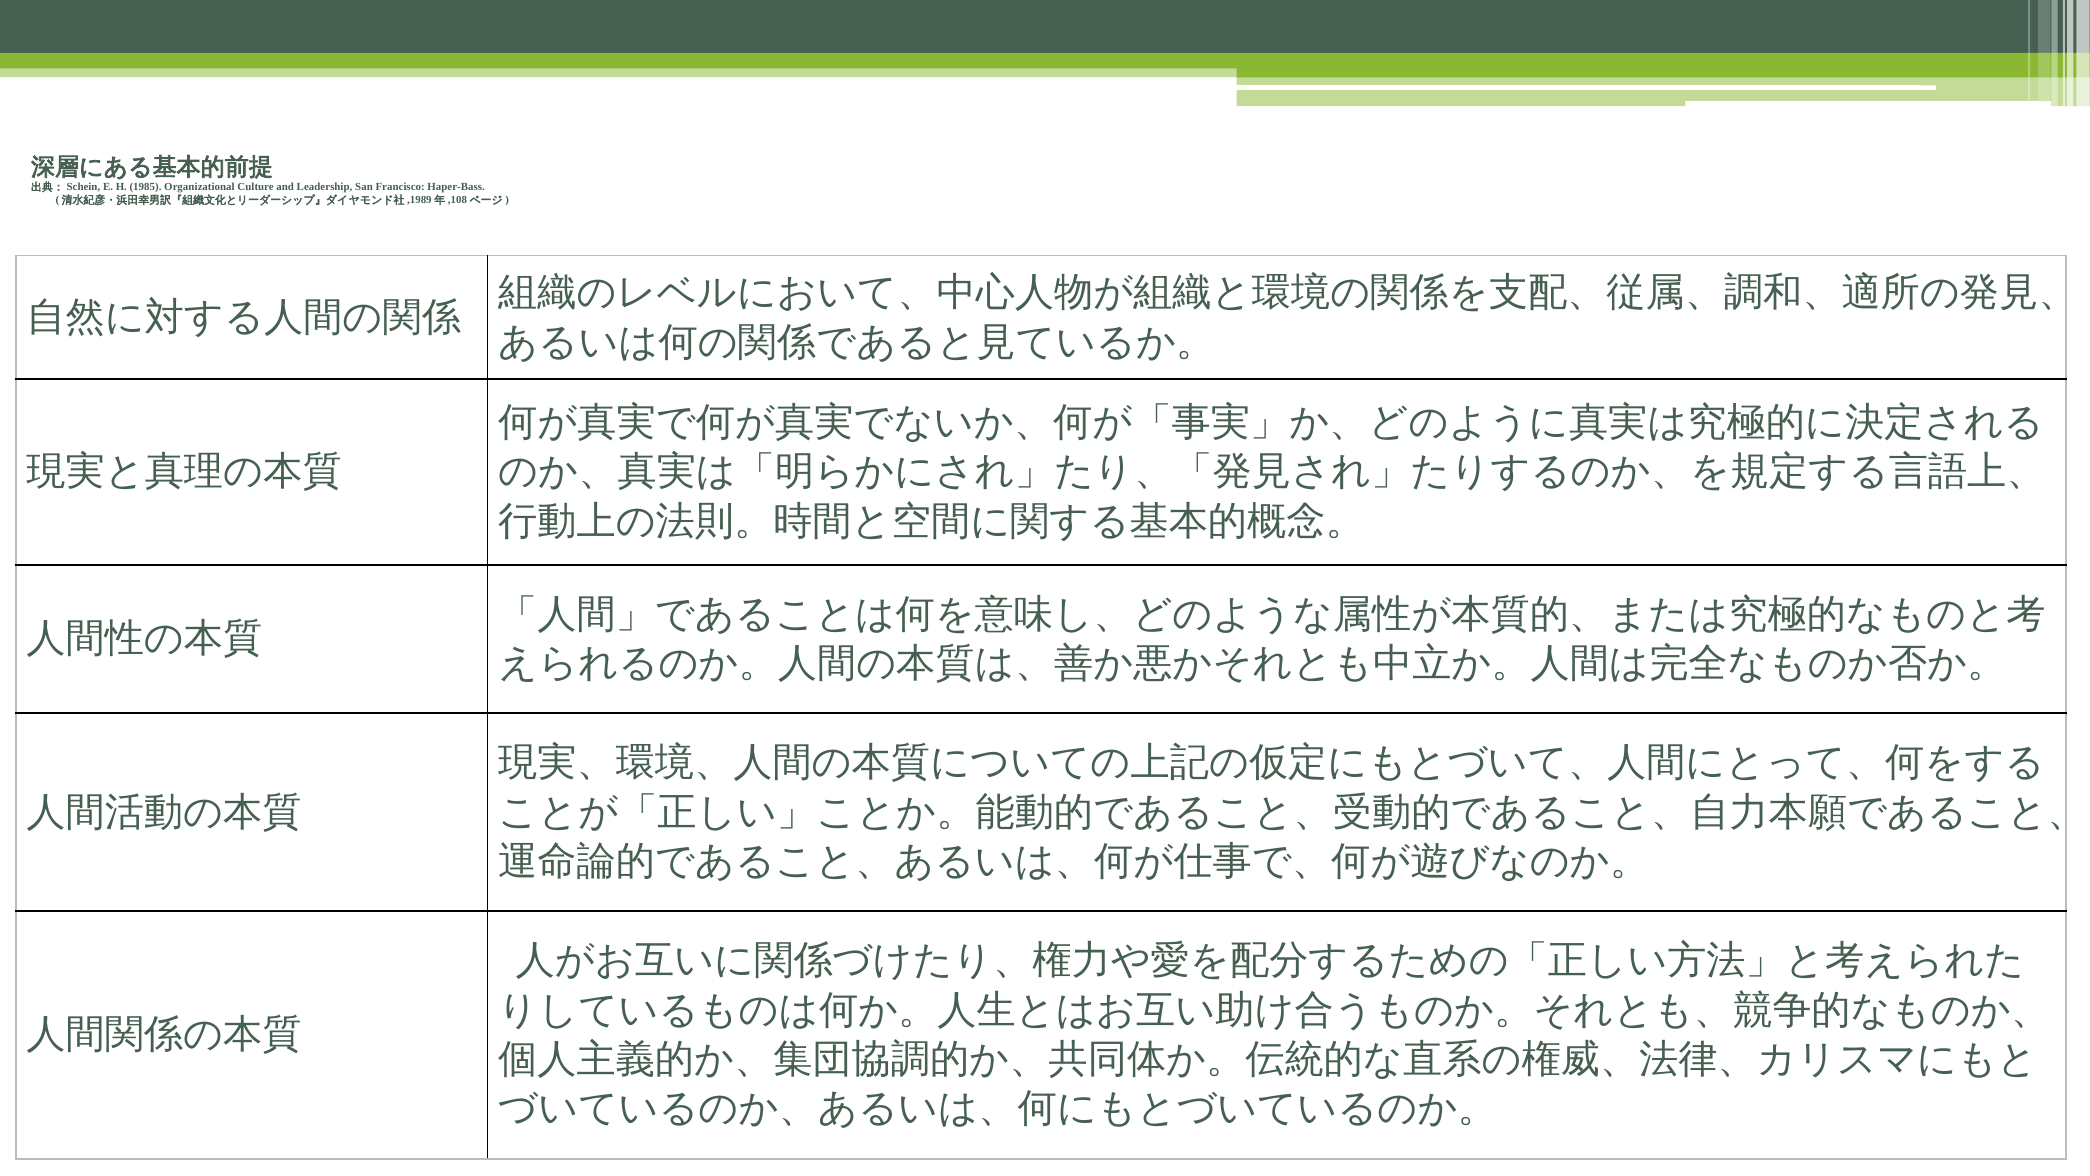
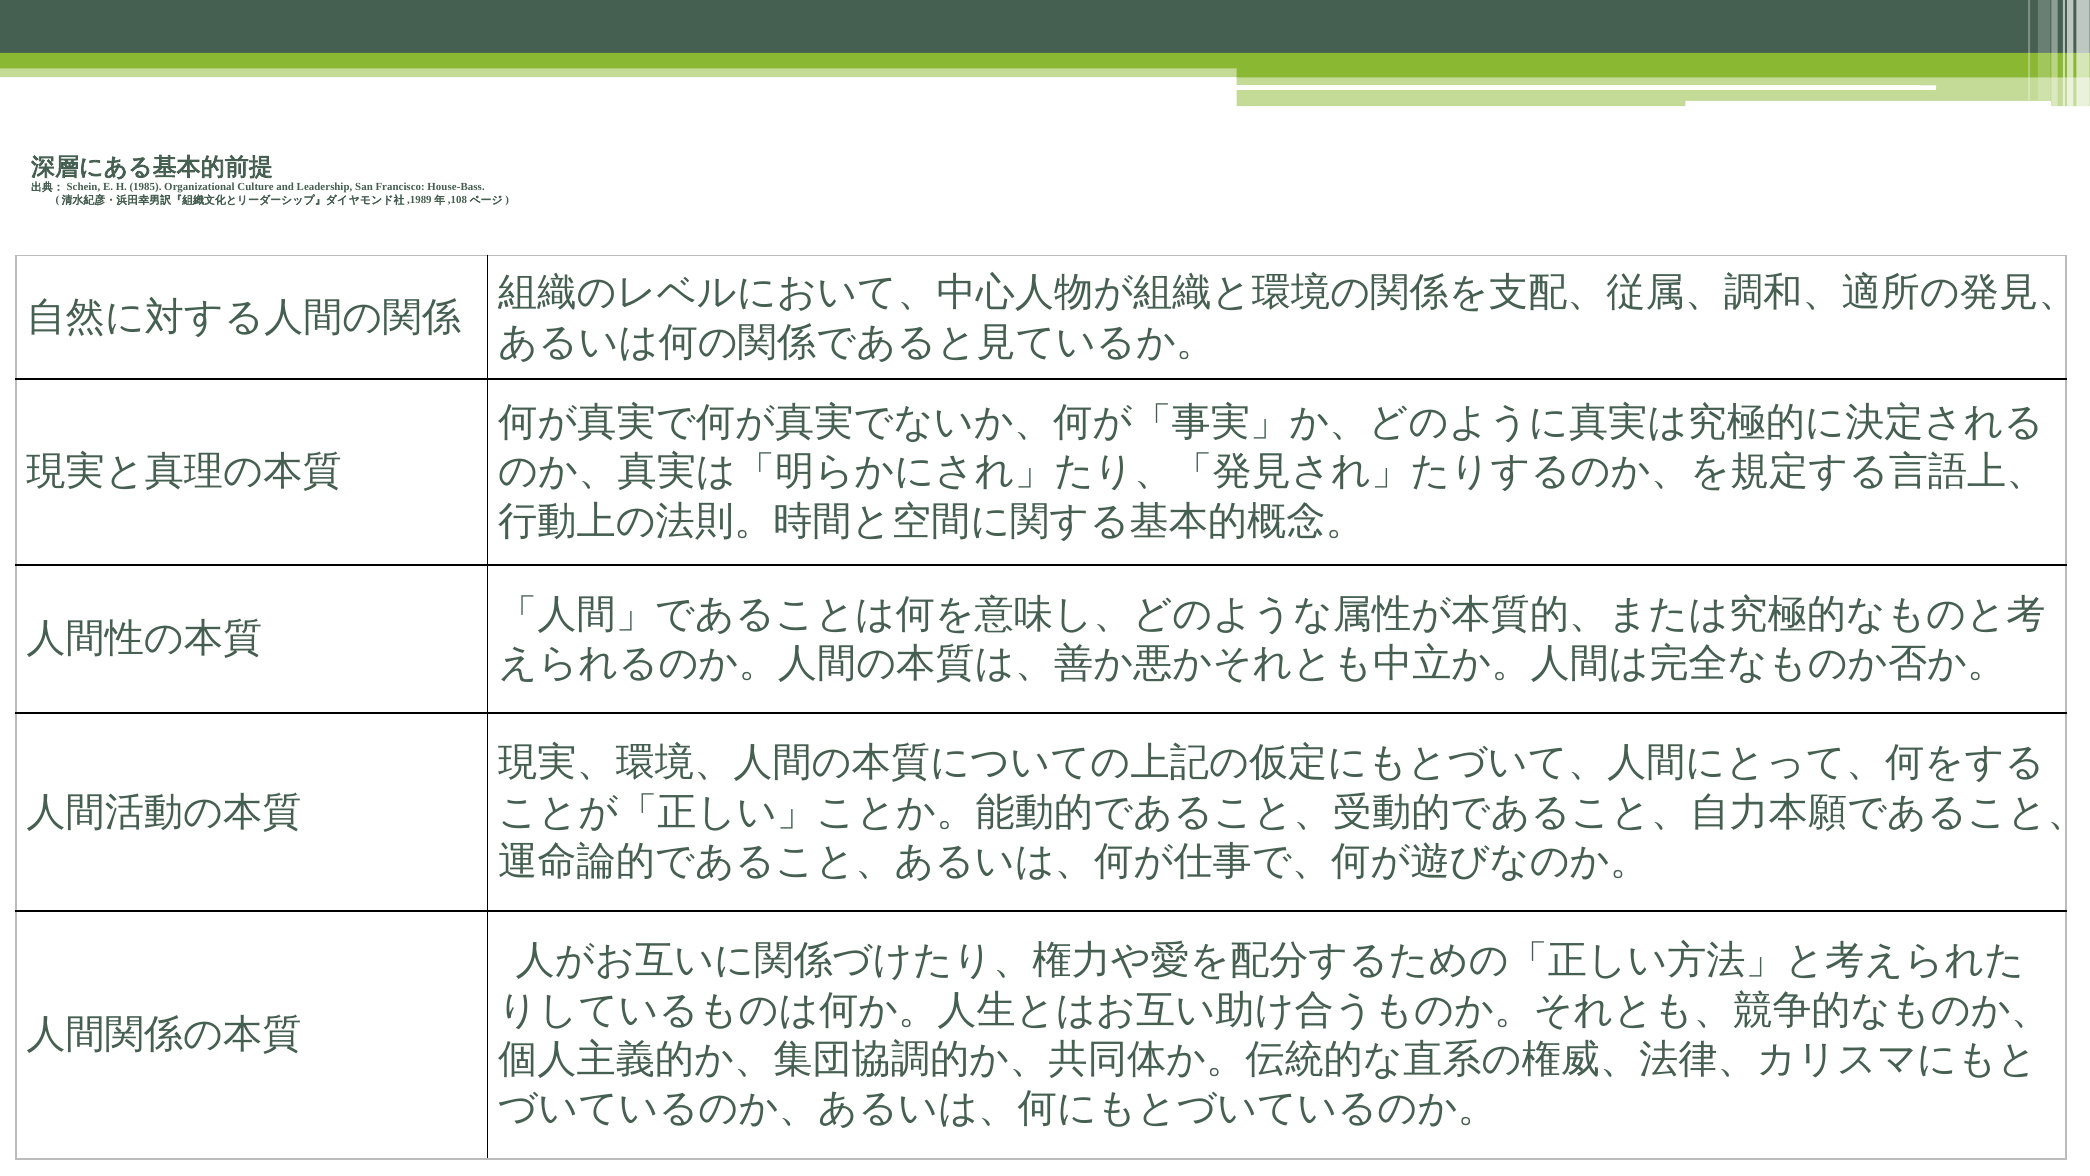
Haper-Bass: Haper-Bass -> House-Bass (456, 187)
